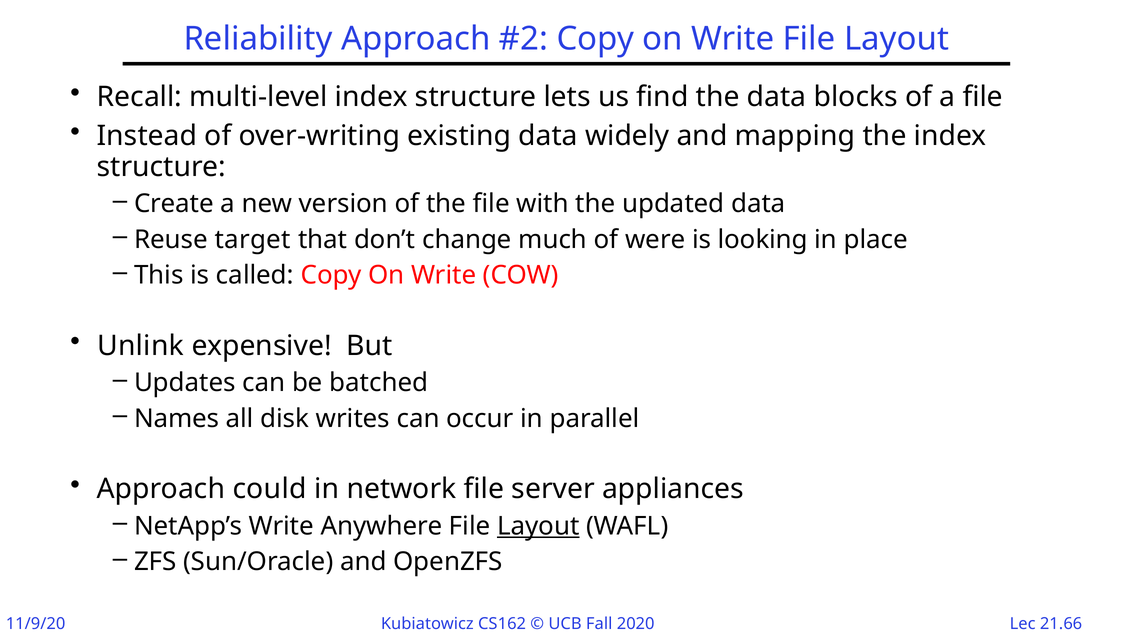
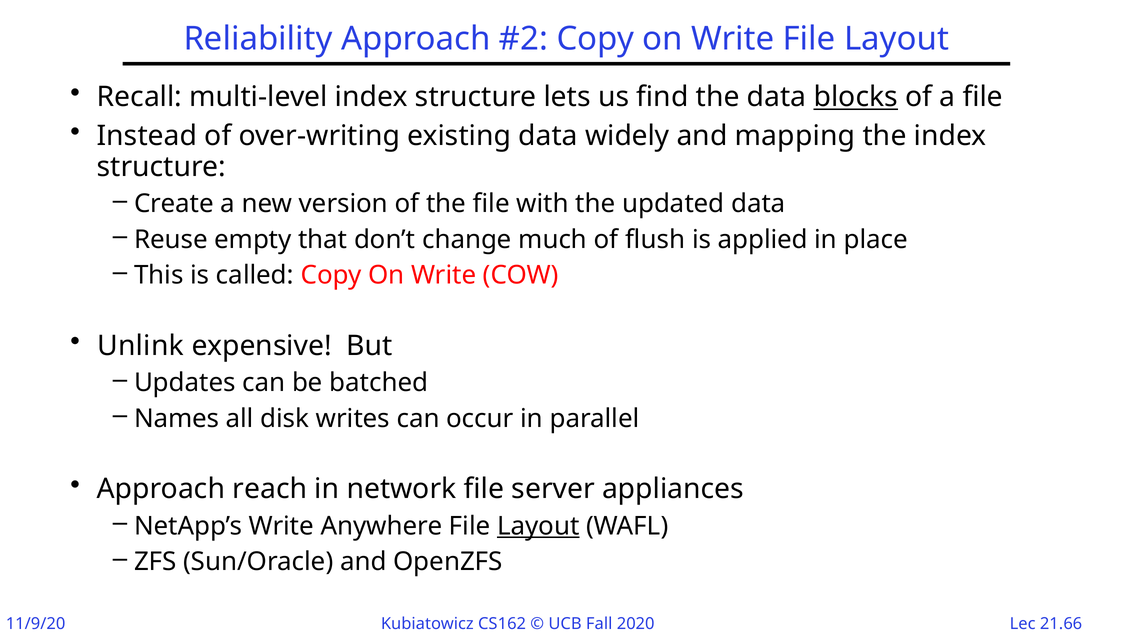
blocks underline: none -> present (856, 97)
target: target -> empty (253, 240)
were: were -> flush (655, 240)
looking: looking -> applied (763, 240)
could: could -> reach (270, 489)
